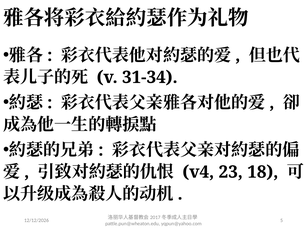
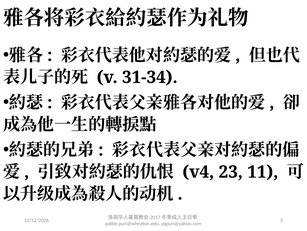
18: 18 -> 11 (263, 171)
